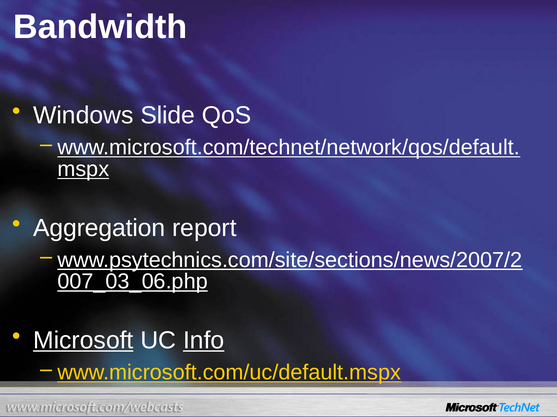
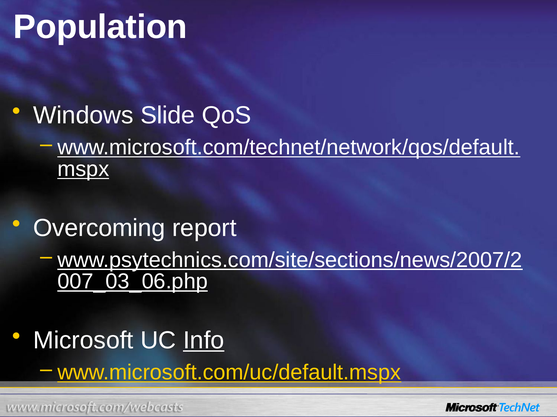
Bandwidth: Bandwidth -> Population (100, 27)
Aggregation: Aggregation -> Overcoming (99, 228)
Microsoft underline: present -> none (83, 341)
